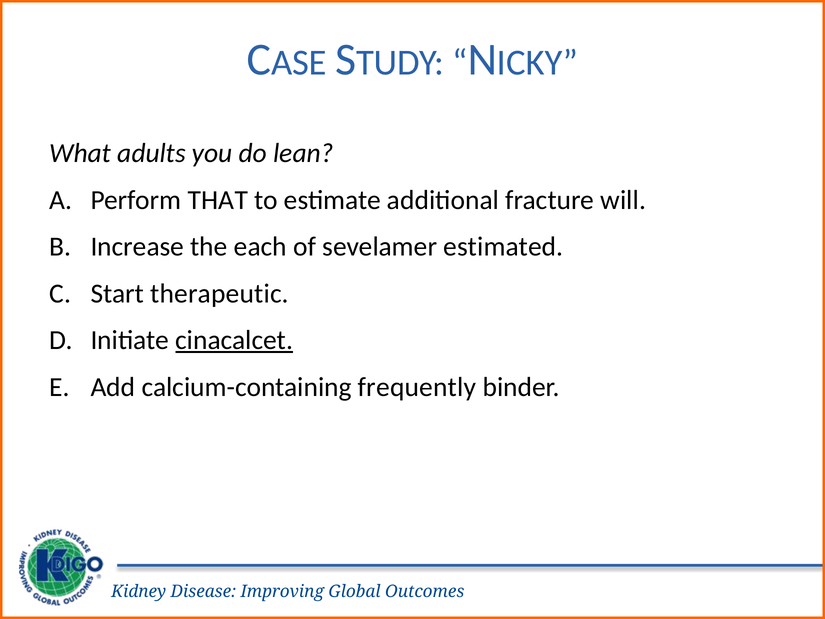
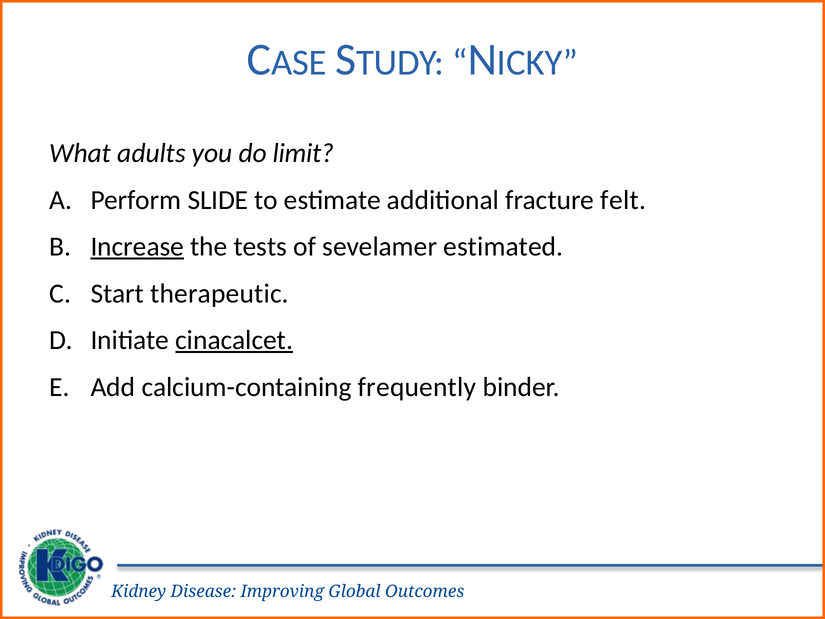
lean: lean -> limit (304, 153)
THAT: THAT -> SLIDE (218, 200)
will: will -> felt (623, 200)
Increase underline: none -> present (137, 247)
each: each -> tests (260, 247)
